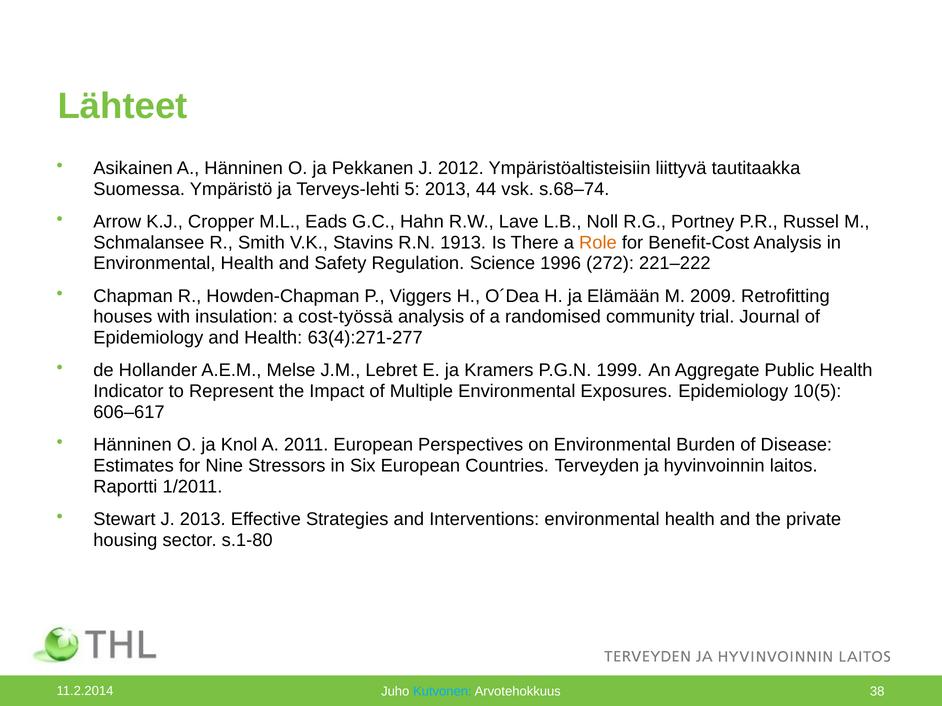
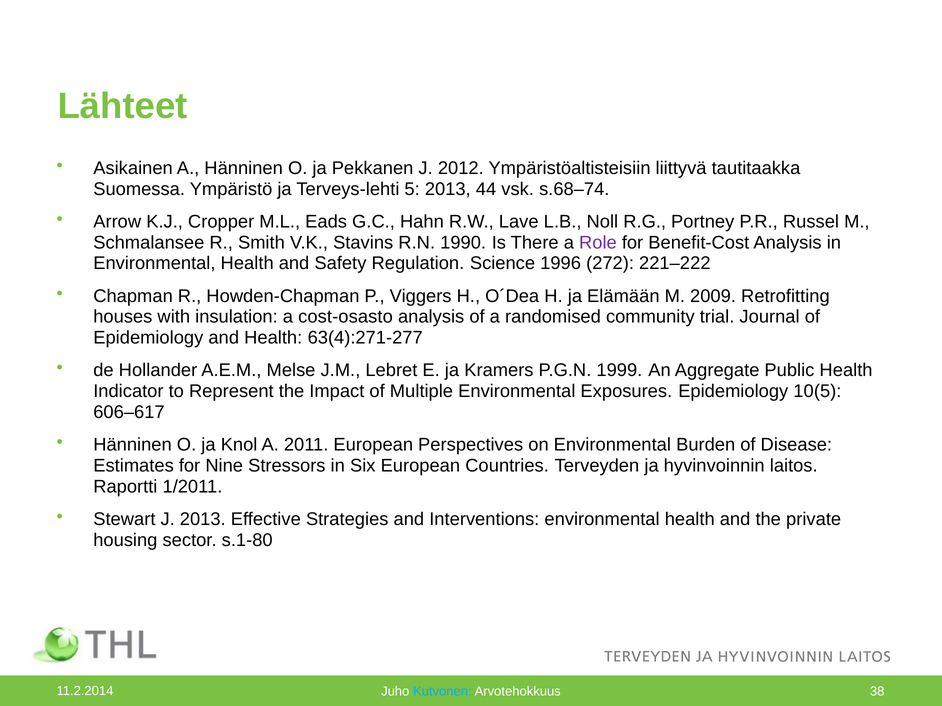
1913: 1913 -> 1990 (463, 243)
Role colour: orange -> purple (598, 243)
cost-työssä: cost-työssä -> cost-osasto (346, 317)
